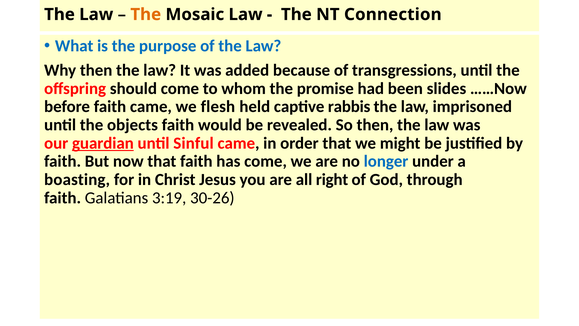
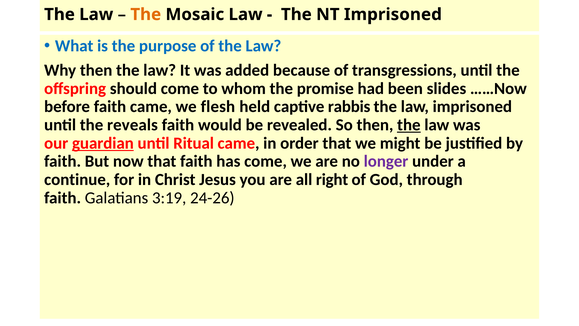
NT Connection: Connection -> Imprisoned (393, 14)
objects: objects -> reveals (132, 125)
the underline: none -> present (409, 125)
Sinful: Sinful -> Ritual (194, 143)
longer colour: blue -> purple (386, 161)
boasting: boasting -> continue (77, 179)
30-26: 30-26 -> 24-26 (212, 198)
